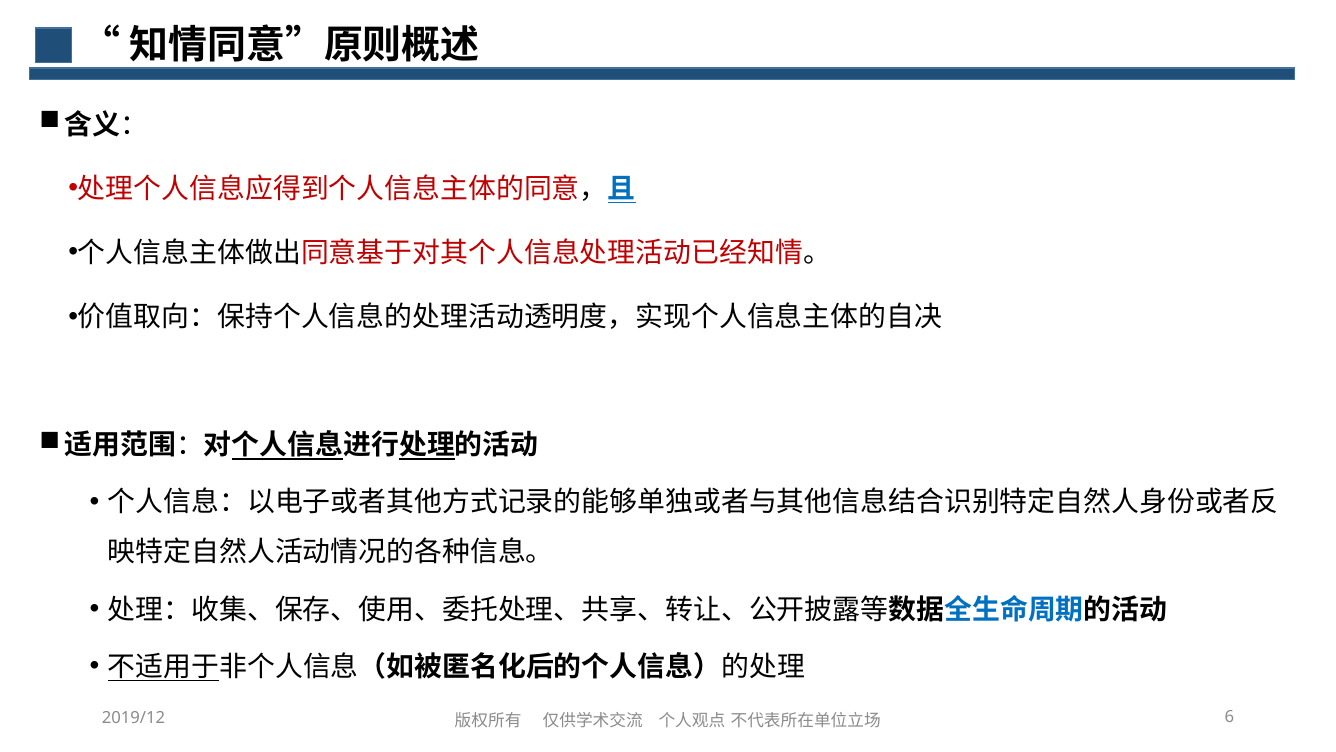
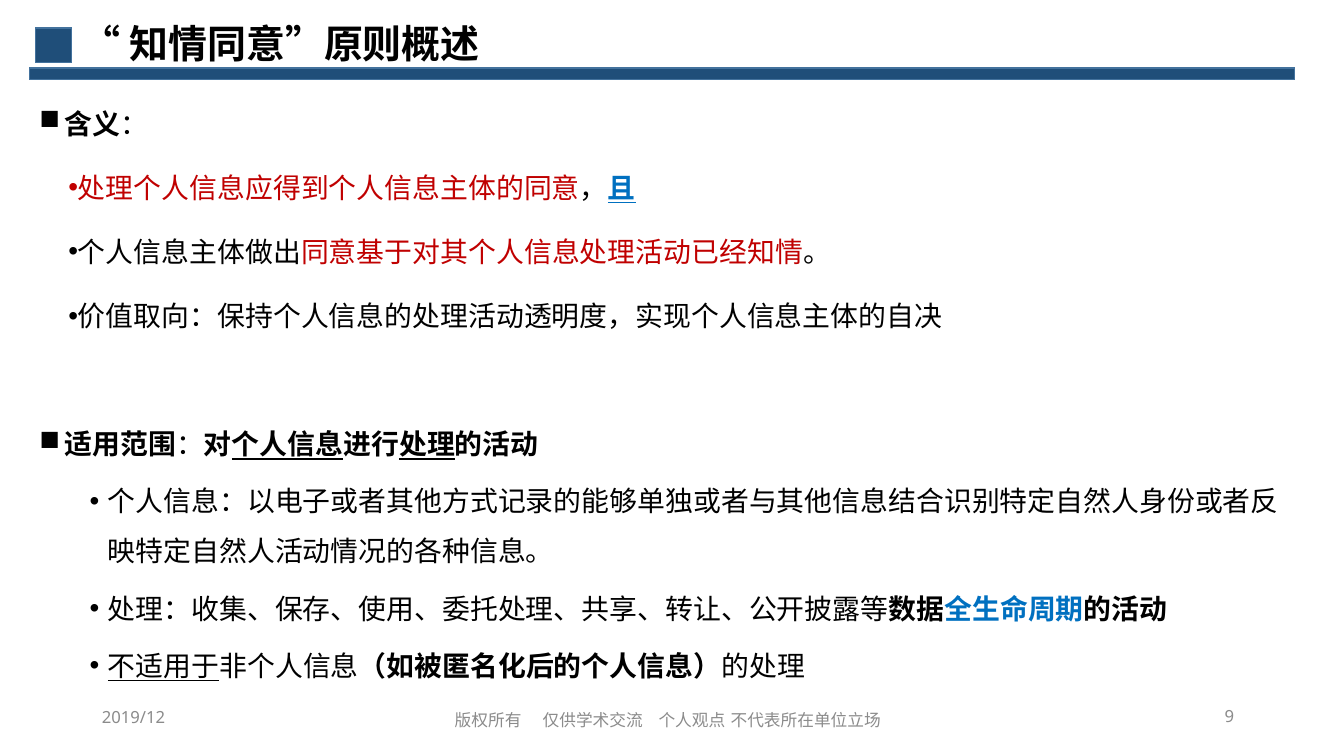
6: 6 -> 9 (1229, 716)
